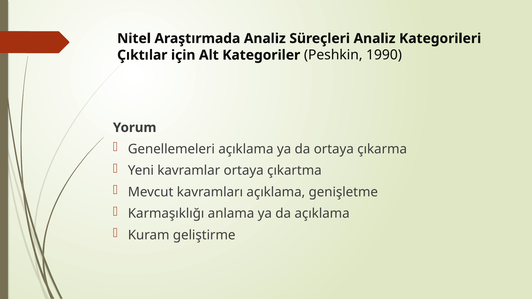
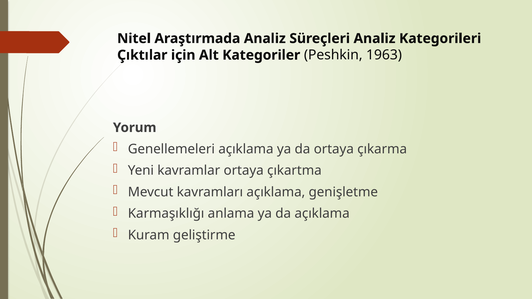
1990: 1990 -> 1963 (384, 55)
